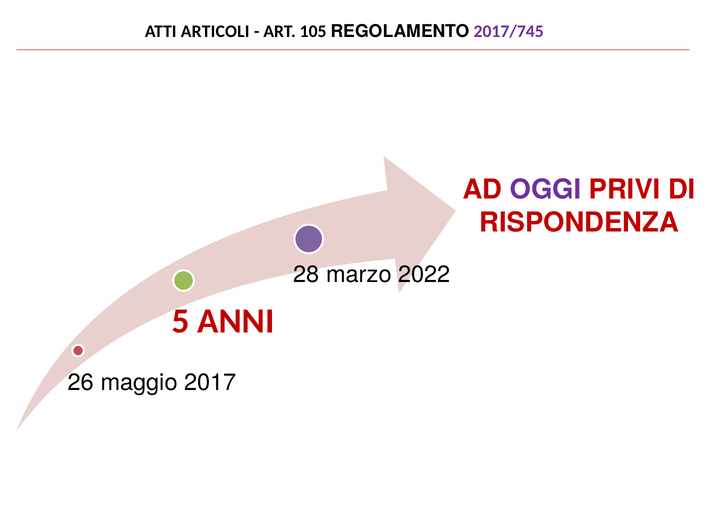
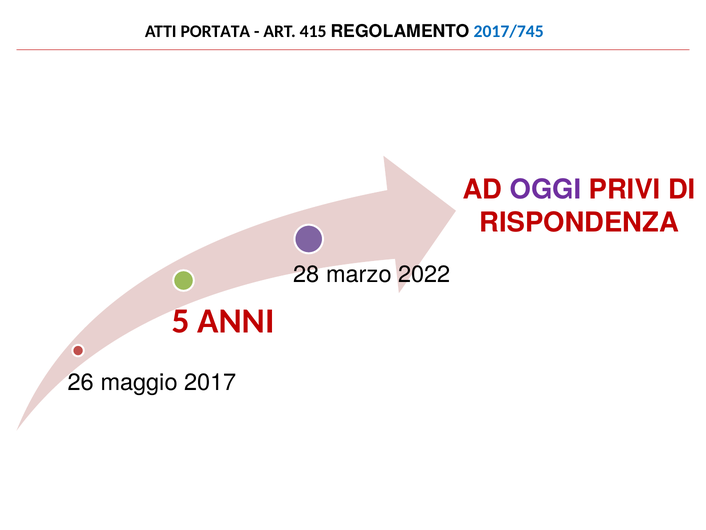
ARTICOLI: ARTICOLI -> PORTATA (215, 32)
105: 105 -> 415 (313, 32)
2017/745 colour: purple -> blue (509, 32)
